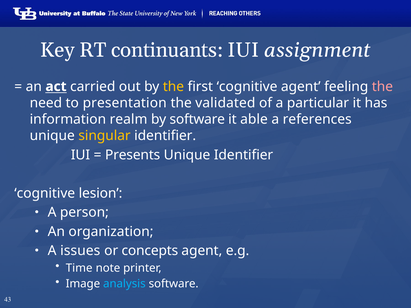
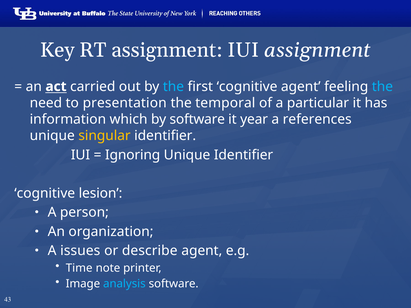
RT continuants: continuants -> assignment (167, 50)
the colour: yellow -> light blue (173, 87)
the colour: pink -> light blue (382, 87)
validated: validated -> temporal (225, 103)
realm: realm -> which (129, 119)
able: able -> year (254, 119)
Presents: Presents -> Ignoring (133, 155)
concepts: concepts -> describe (150, 251)
